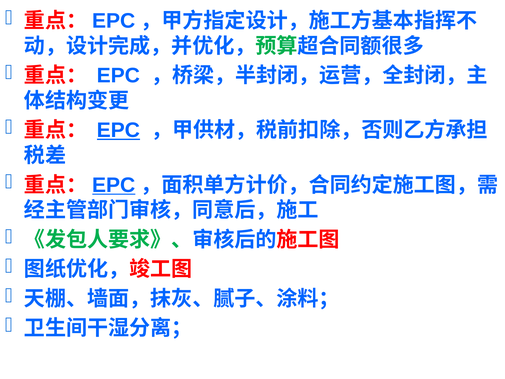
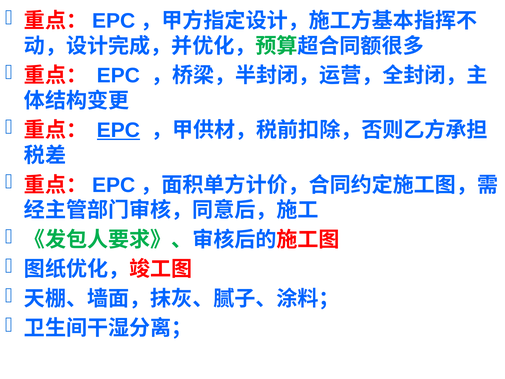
EPC underline: present -> none (114, 185)
